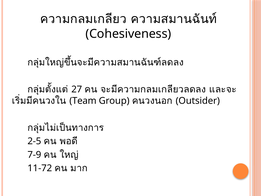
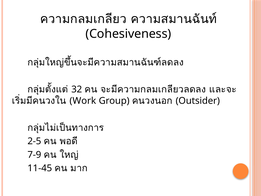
27: 27 -> 32 (77, 89)
Team: Team -> Work (83, 101)
11-72: 11-72 -> 11-45 (40, 168)
